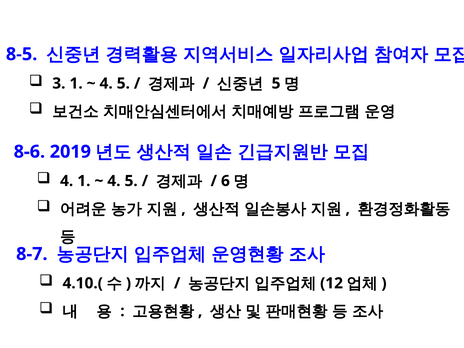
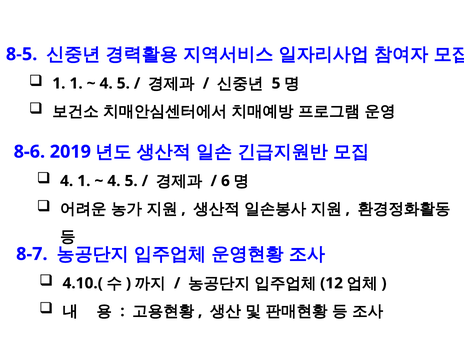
3: 3 -> 1 (59, 83)
